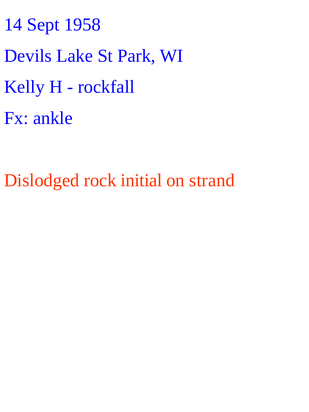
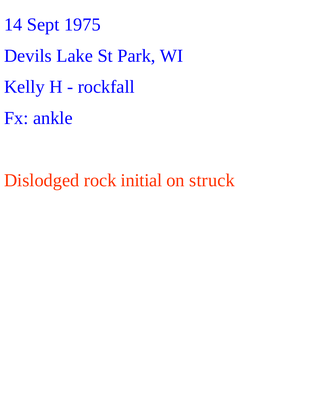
1958: 1958 -> 1975 (82, 25)
strand: strand -> struck (212, 180)
